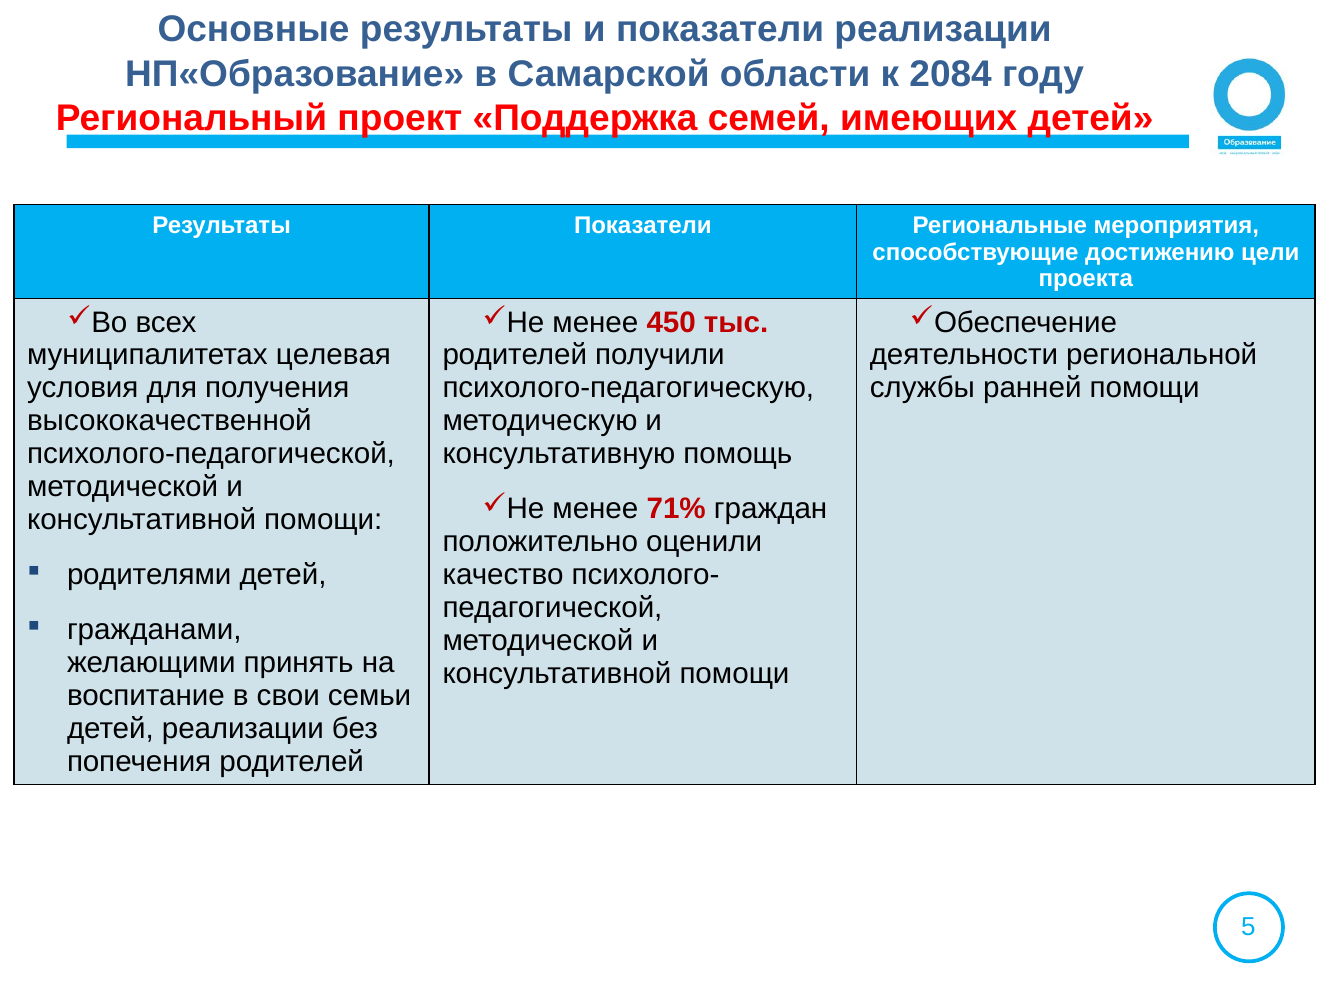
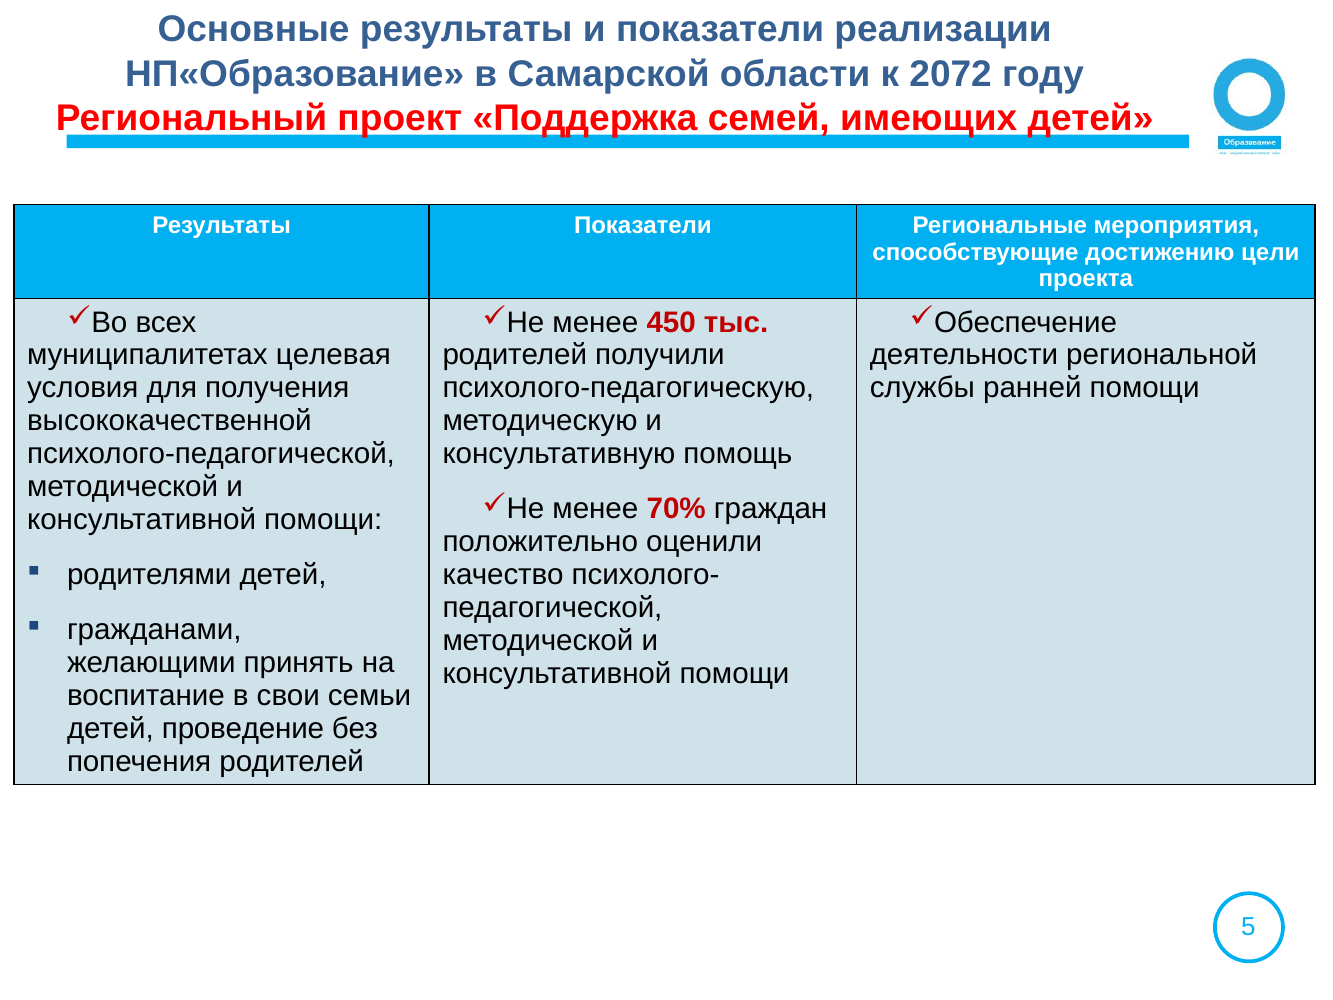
2084: 2084 -> 2072 (951, 74)
71%: 71% -> 70% (676, 509)
детей реализации: реализации -> проведение (243, 729)
